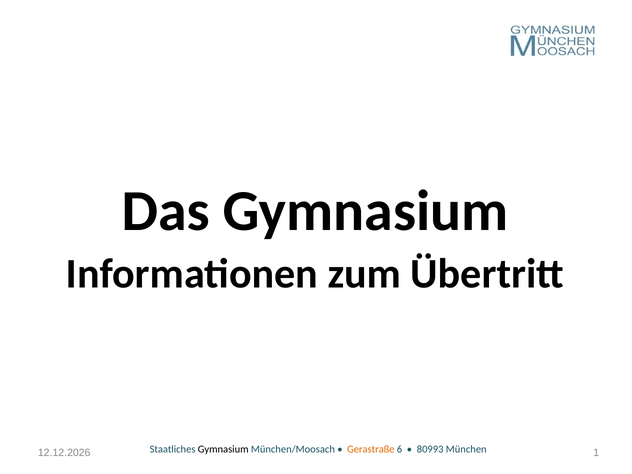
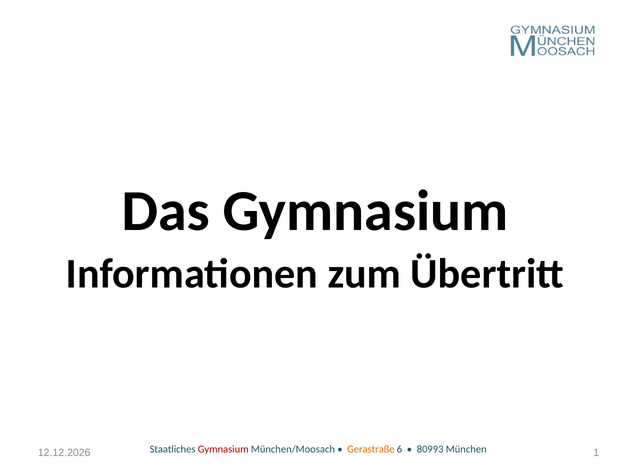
Gymnasium colour: black -> red (223, 450)
